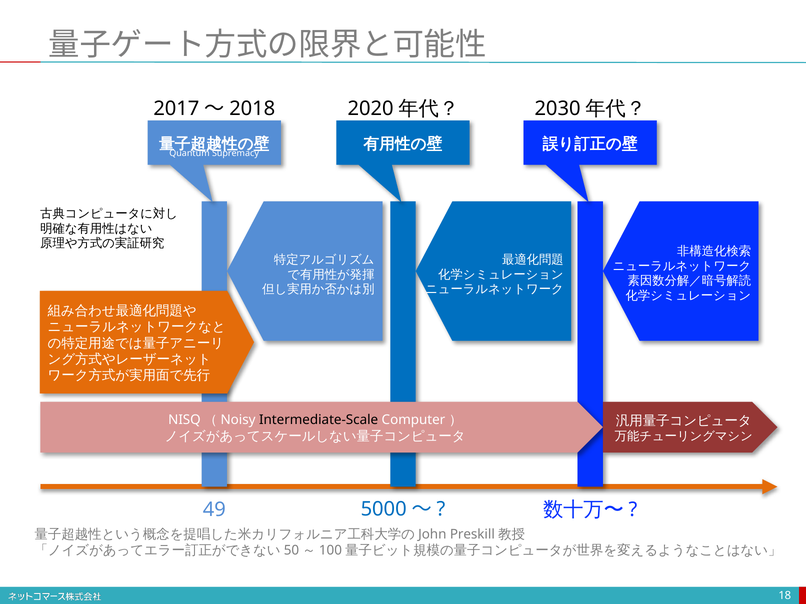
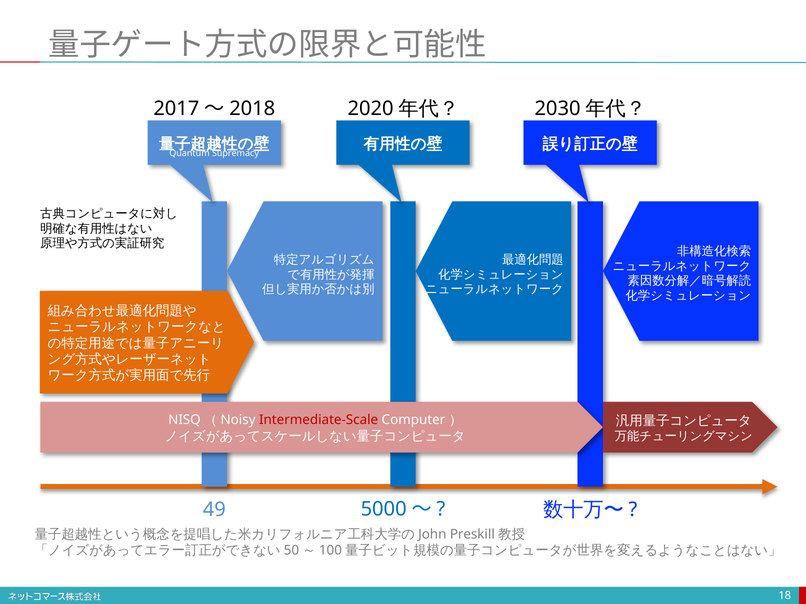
Intermediate-Scale colour: black -> red (319, 420)
